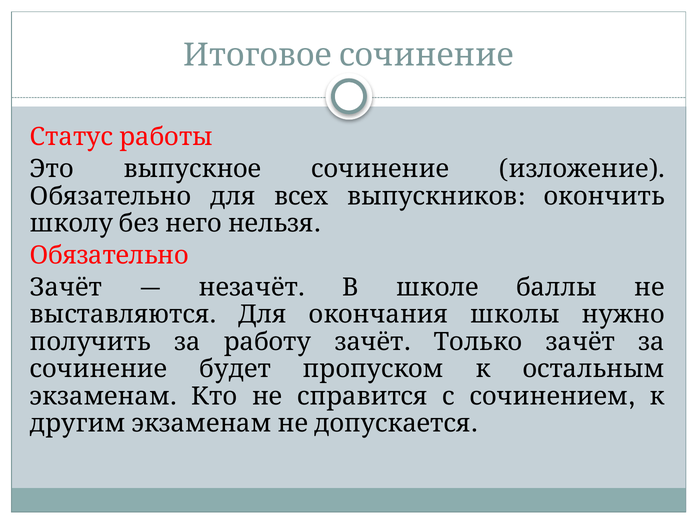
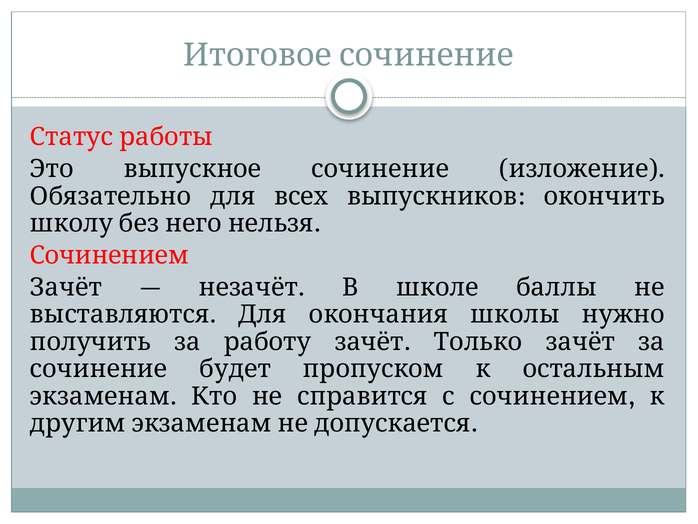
Обязательно: Обязательно -> Сочинением (109, 255)
